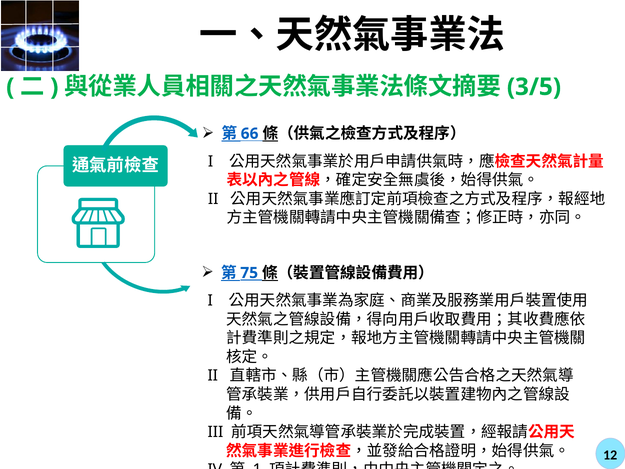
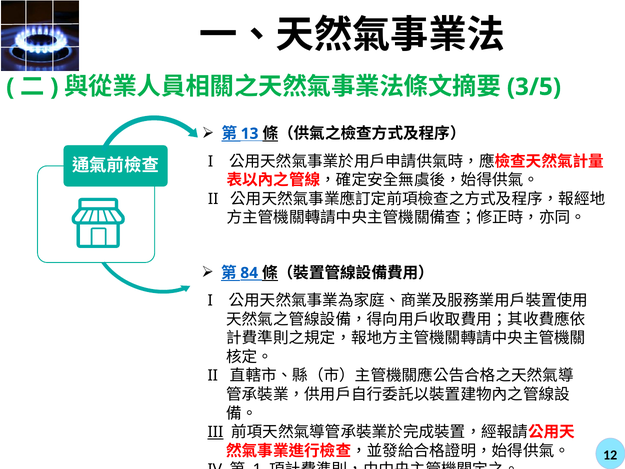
66: 66 -> 13 (250, 134)
75: 75 -> 84 (249, 273)
III underline: none -> present (215, 432)
